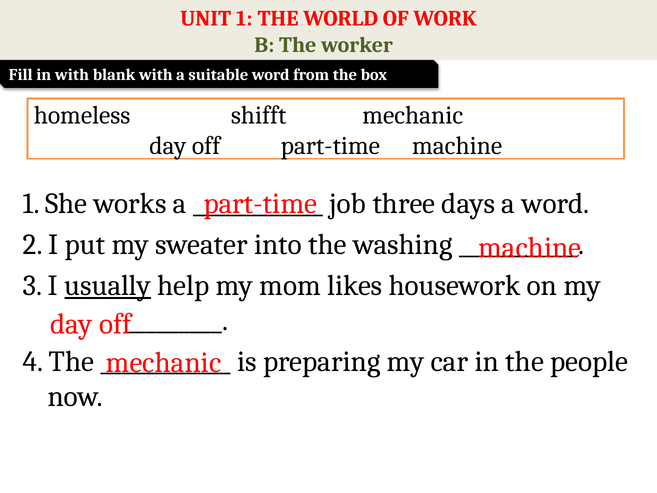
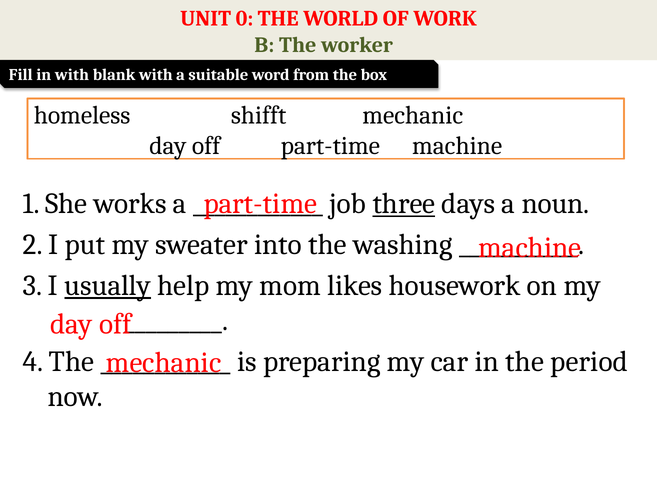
UNIT 1: 1 -> 0 (244, 18)
three underline: none -> present (404, 204)
a word: word -> noun (556, 204)
people: people -> period (589, 361)
